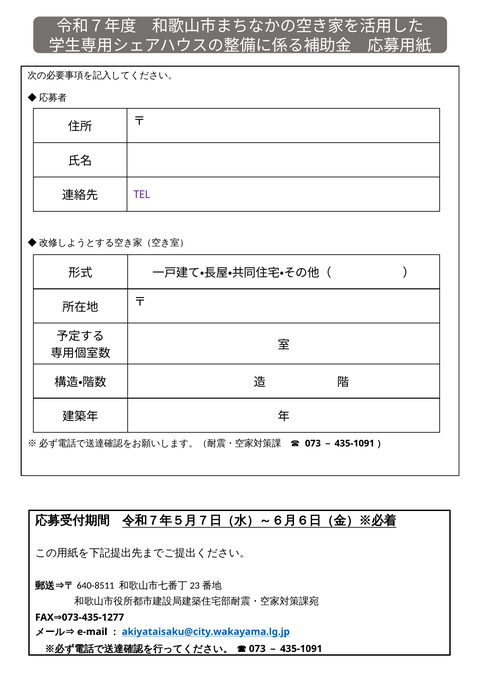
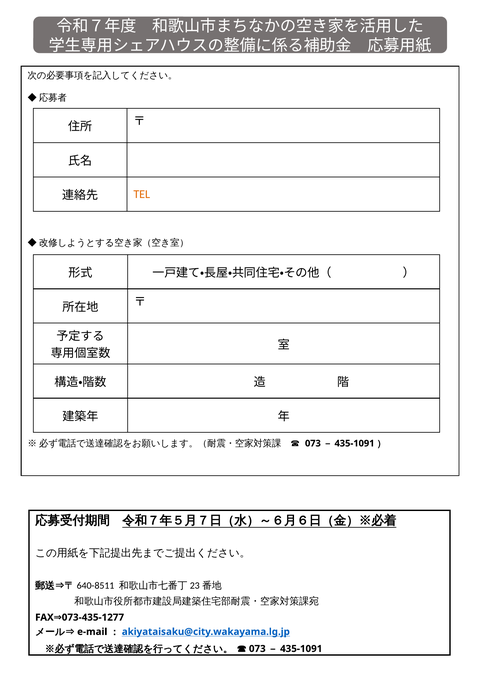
TEL colour: purple -> orange (142, 195)
